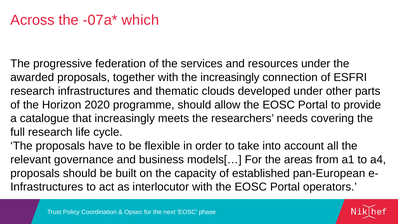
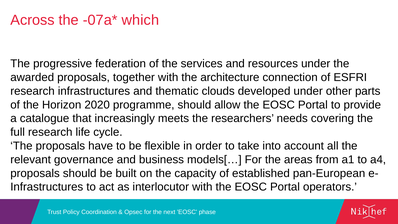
the increasingly: increasingly -> architecture (230, 77)
